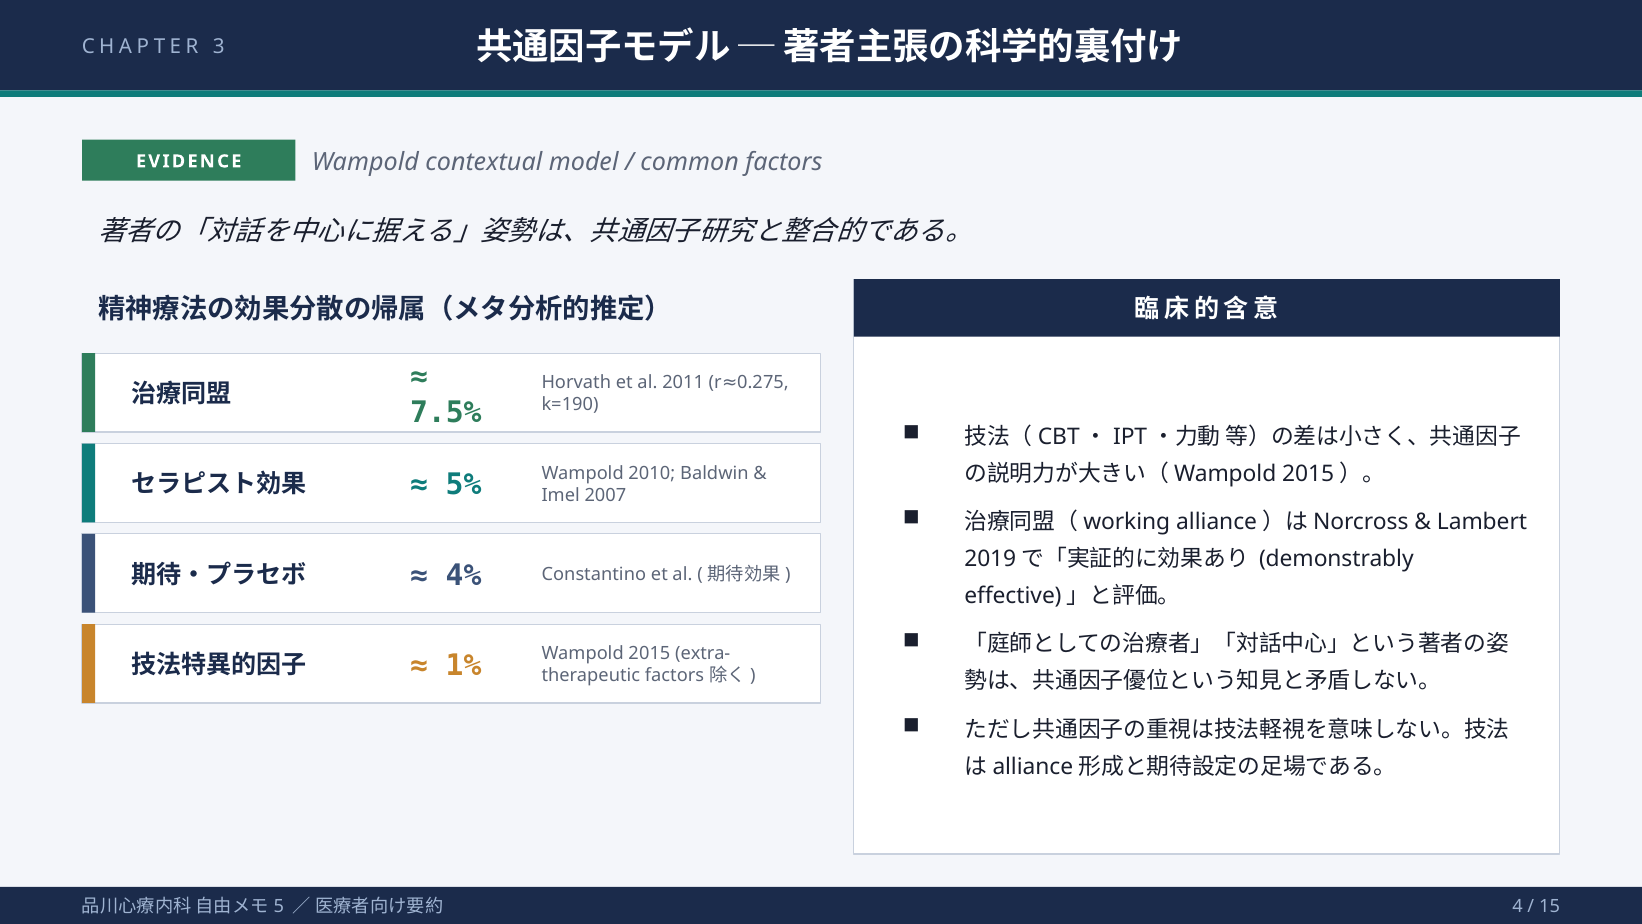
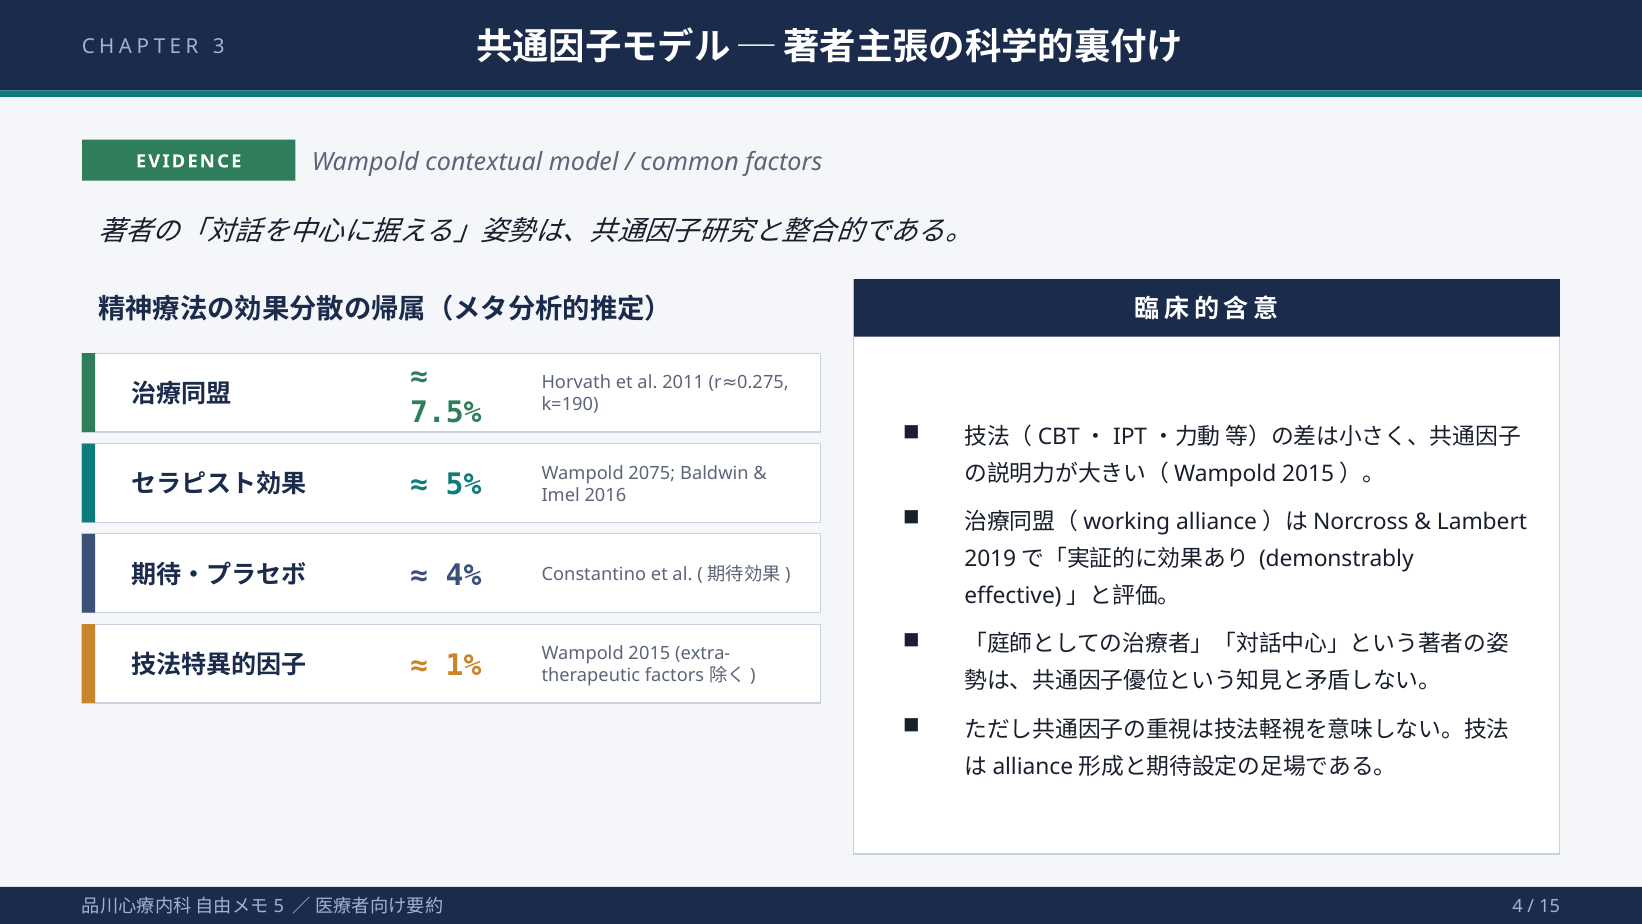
2010: 2010 -> 2075 (652, 473)
2007: 2007 -> 2016 (605, 495)
